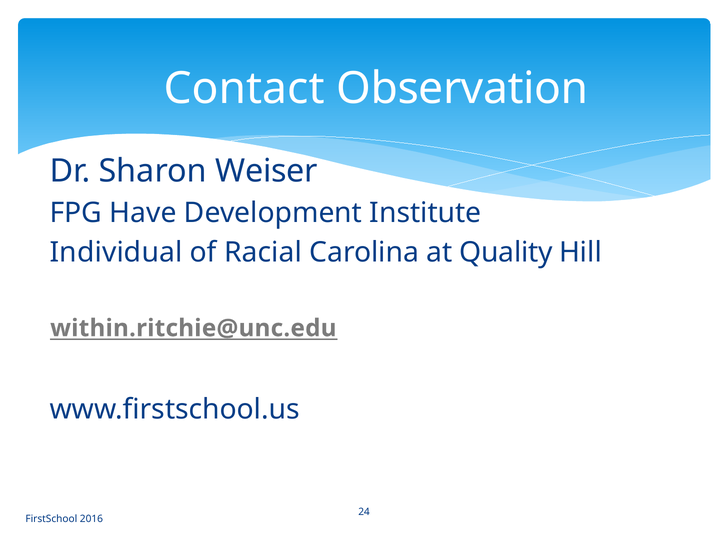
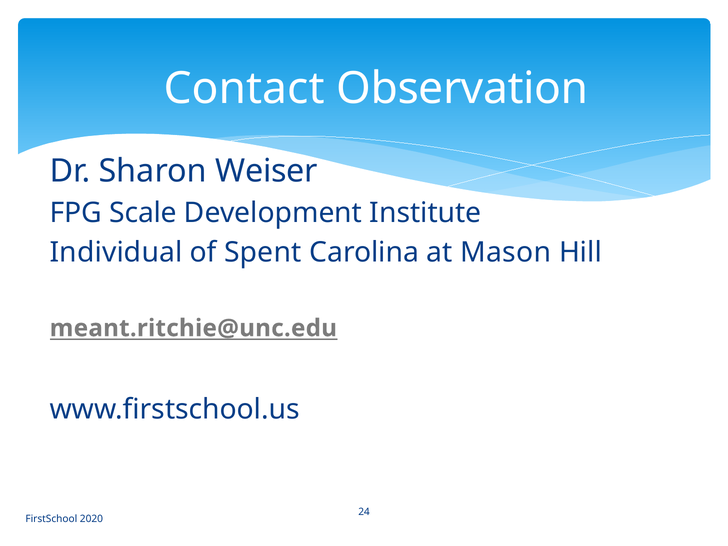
Have: Have -> Scale (143, 213)
Racial: Racial -> Spent (263, 252)
Quality: Quality -> Mason (506, 252)
within.ritchie@unc.edu: within.ritchie@unc.edu -> meant.ritchie@unc.edu (193, 328)
2016: 2016 -> 2020 (91, 519)
